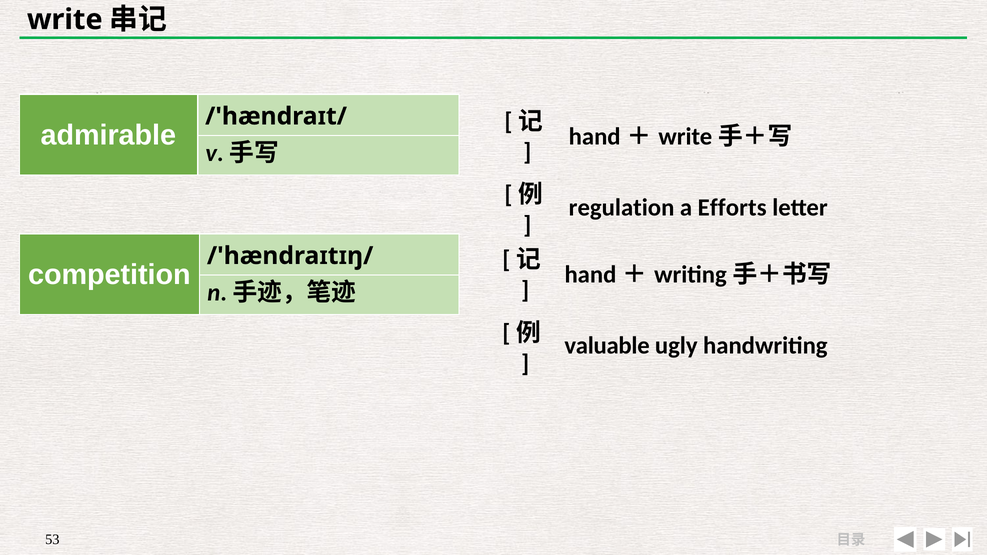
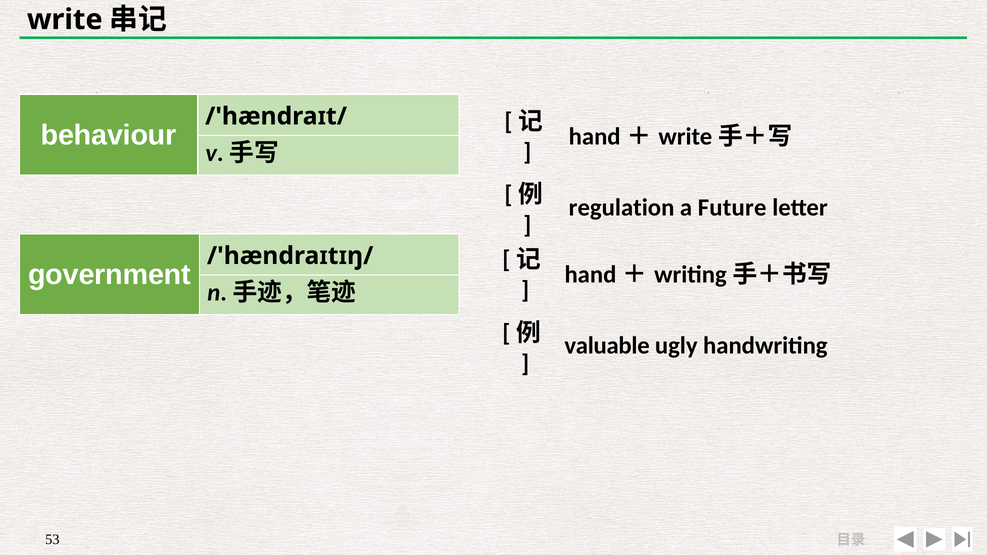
admirable: admirable -> behaviour (109, 135)
Efforts: Efforts -> Future (732, 207)
competition: competition -> government (110, 275)
